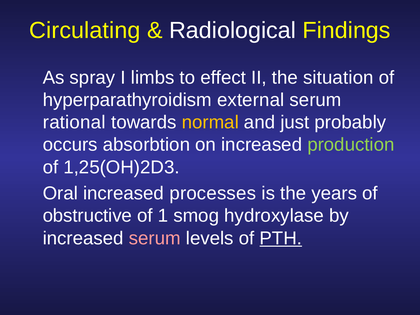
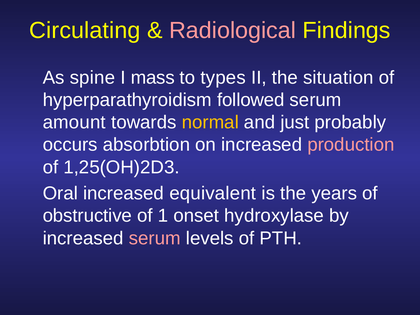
Radiological colour: white -> pink (233, 30)
spray: spray -> spine (92, 78)
limbs: limbs -> mass (153, 78)
effect: effect -> types (223, 78)
external: external -> followed (251, 100)
rational: rational -> amount (74, 122)
production colour: light green -> pink (351, 145)
processes: processes -> equivalent (213, 193)
smog: smog -> onset (196, 216)
PTH underline: present -> none (281, 238)
